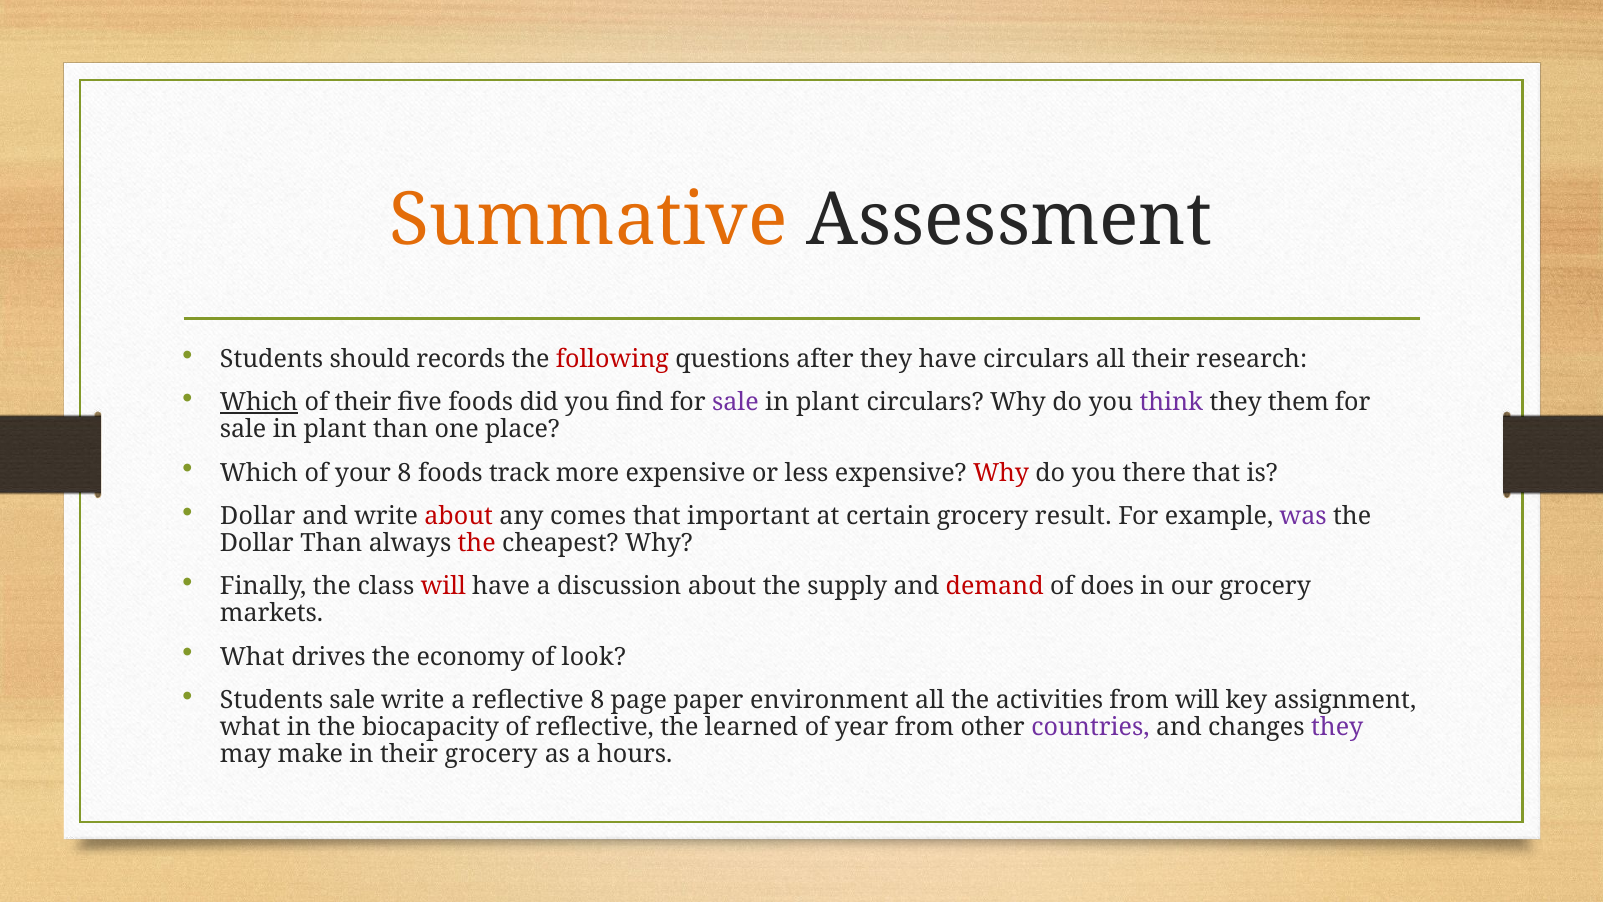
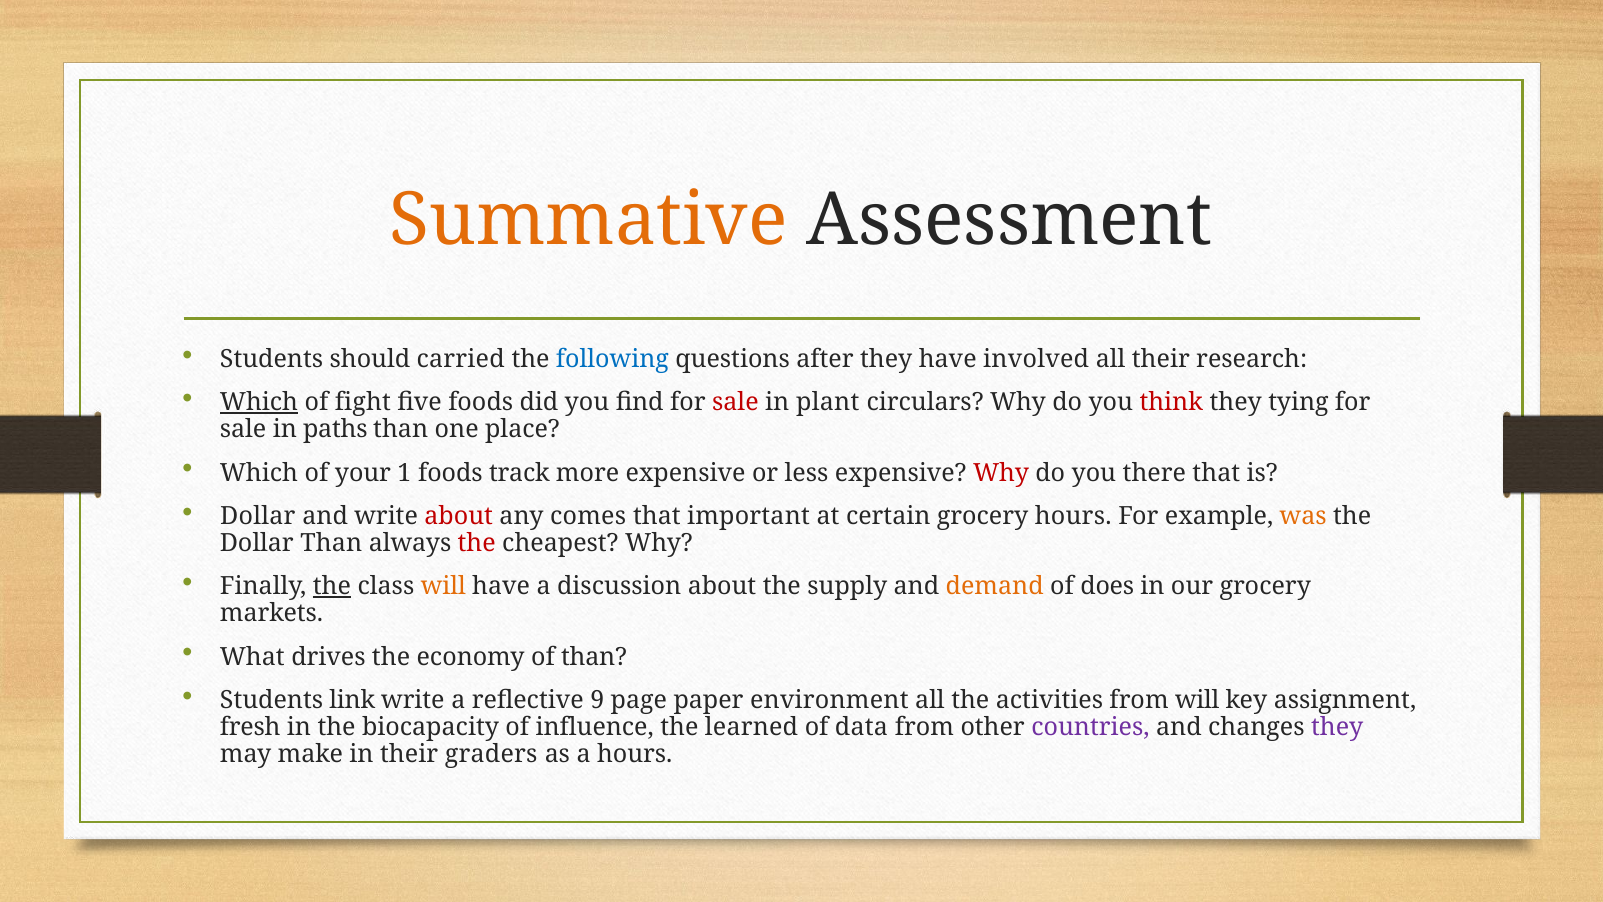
records: records -> carried (461, 359)
following colour: red -> blue (612, 359)
have circulars: circulars -> involved (1036, 359)
of their: their -> fight (363, 402)
sale colour: purple -> red (735, 402)
think colour: purple -> red (1171, 402)
them: them -> tying (1298, 402)
plant: plant -> paths (335, 429)
your 8: 8 -> 1 (404, 473)
grocery result: result -> hours (1073, 516)
was colour: purple -> orange (1303, 516)
the underline: none -> present (332, 586)
will colour: red -> orange (443, 586)
demand colour: red -> orange (995, 586)
of look: look -> than (594, 657)
Students sale: sale -> link (352, 700)
reflective 8: 8 -> 9 (597, 700)
what: what -> fresh (250, 727)
of reflective: reflective -> influence (595, 727)
year: year -> data (862, 727)
their grocery: grocery -> graders (491, 754)
